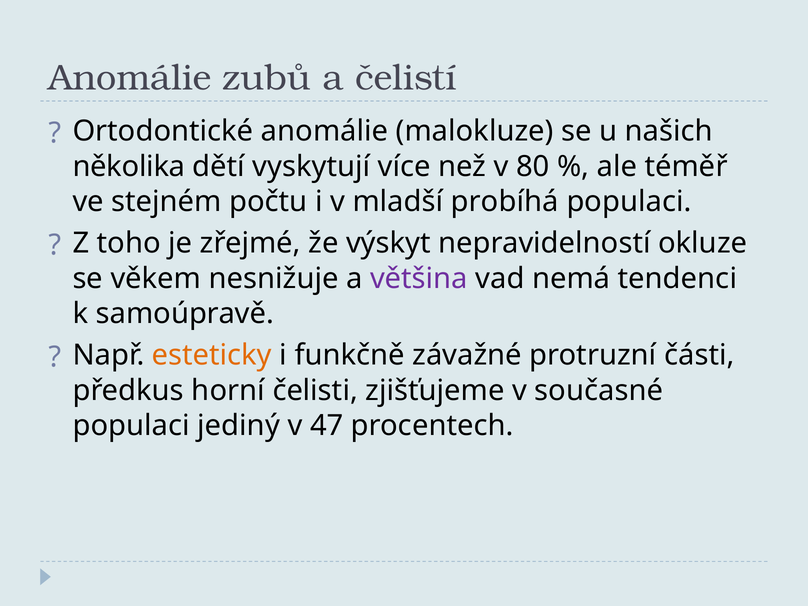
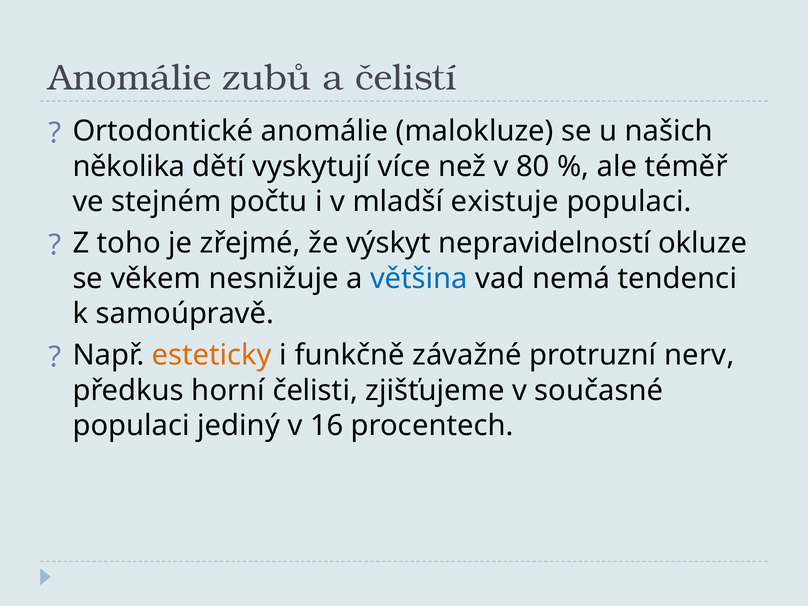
probíhá: probíhá -> existuje (505, 202)
většina colour: purple -> blue (419, 278)
části: části -> nerv (699, 355)
47: 47 -> 16 (327, 426)
